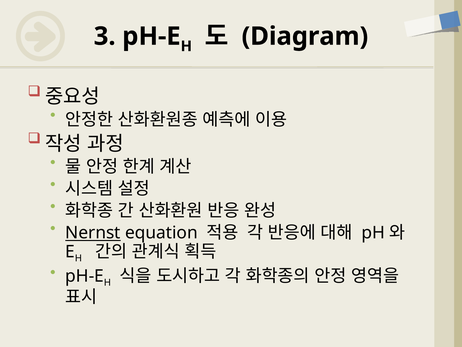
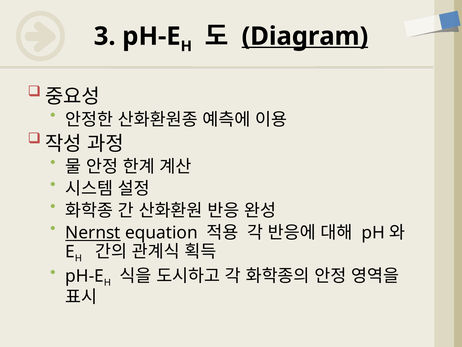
Diagram underline: none -> present (305, 36)
